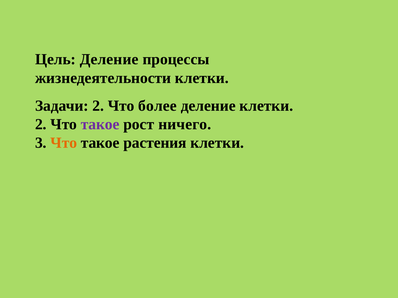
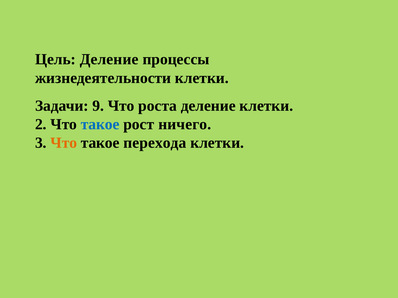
Задачи 2: 2 -> 9 (98, 106)
более: более -> роста (158, 106)
такое colour: purple -> blue (100, 125)
растения: растения -> перехода (155, 143)
